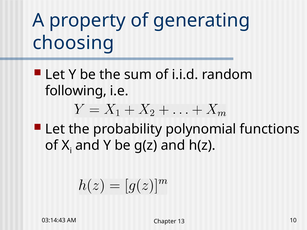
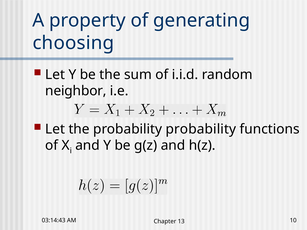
following: following -> neighbor (76, 91)
probability polynomial: polynomial -> probability (201, 129)
